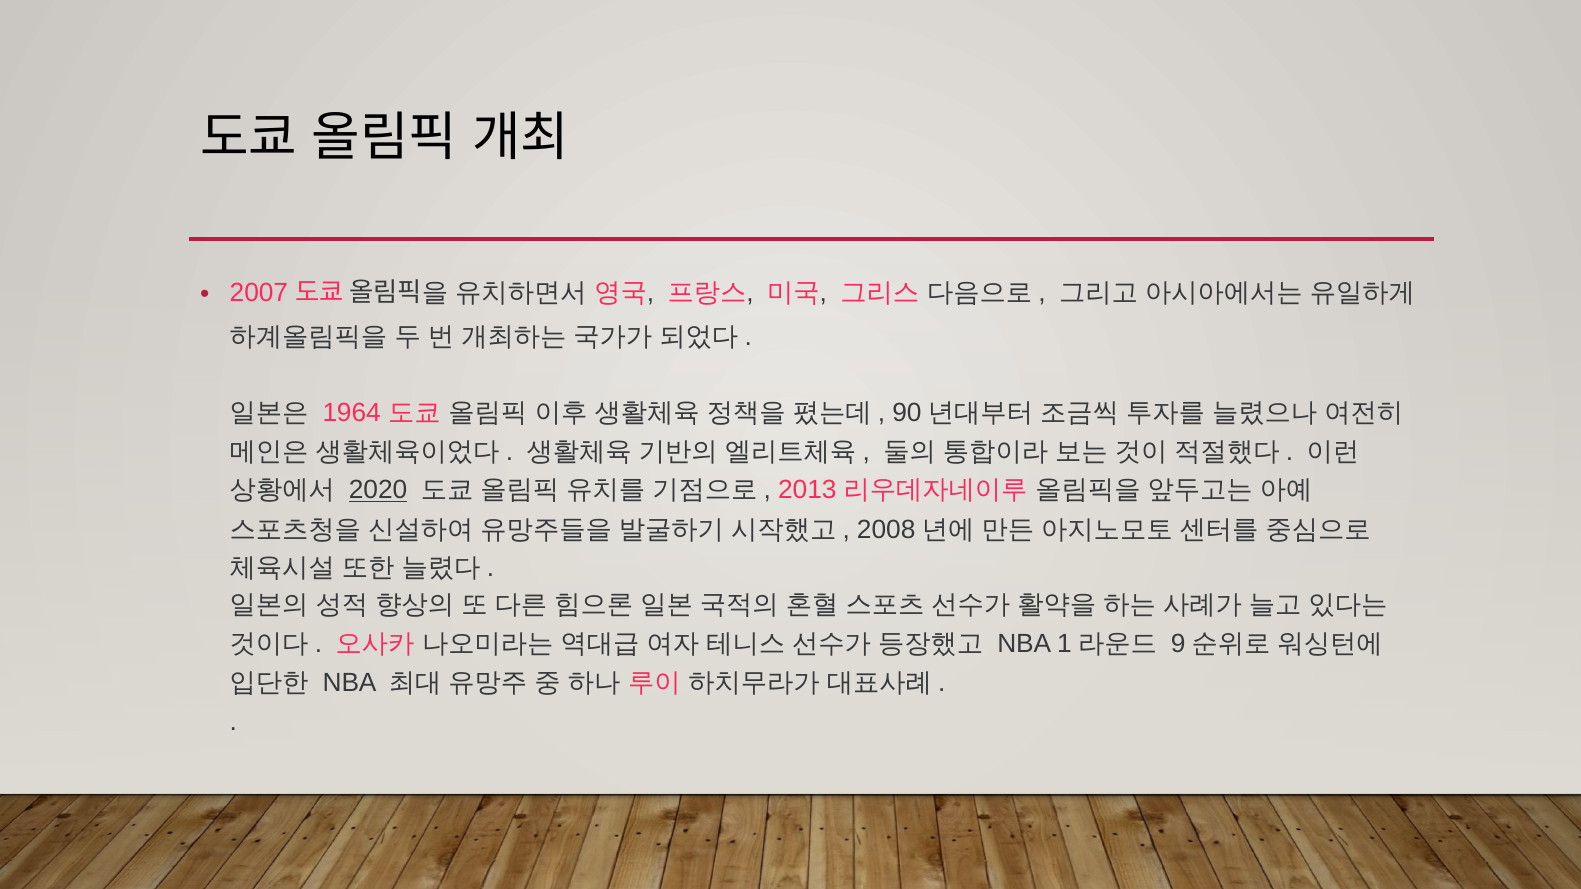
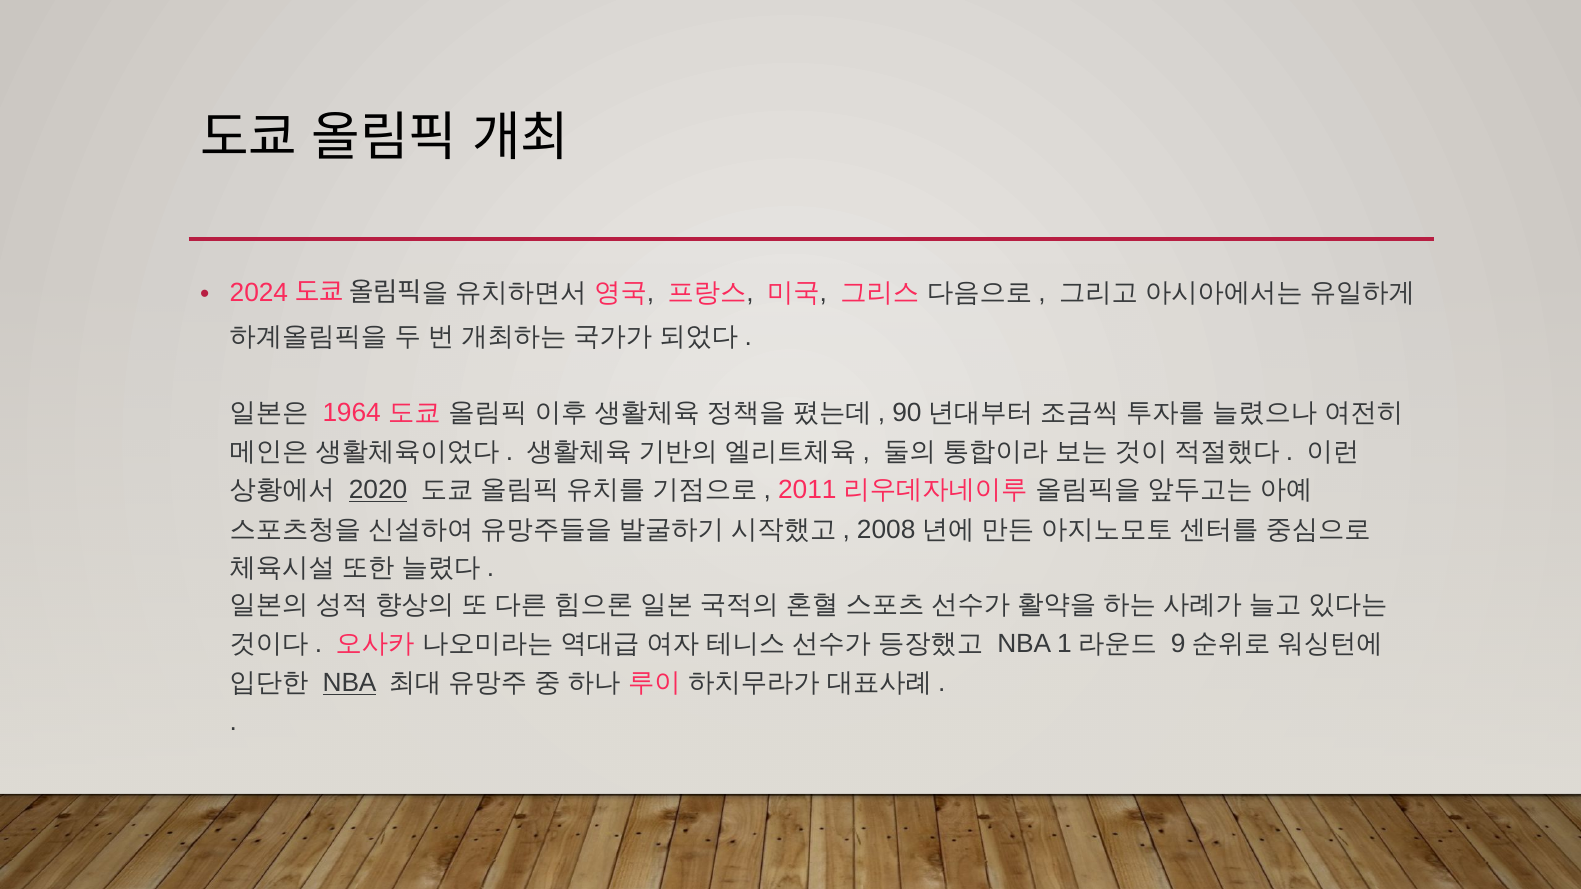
2007: 2007 -> 2024 (259, 293)
2013: 2013 -> 2011 (807, 490)
NBA underline: none -> present (350, 683)
